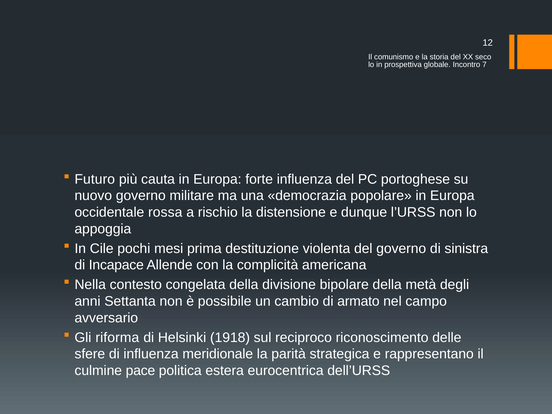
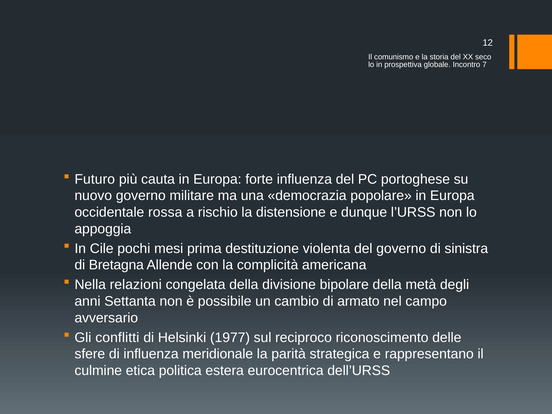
Incapace: Incapace -> Bretagna (116, 265)
contesto: contesto -> relazioni (136, 285)
riforma: riforma -> conflitti (117, 337)
1918: 1918 -> 1977 (230, 337)
pace: pace -> etica (140, 371)
